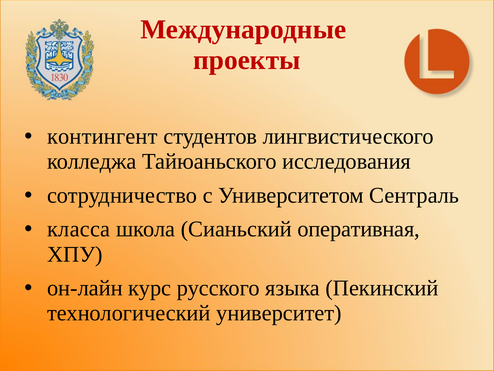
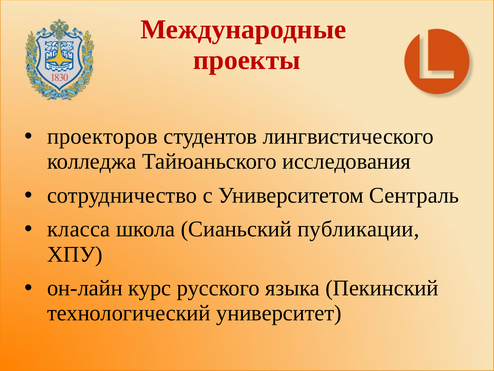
контингент: контингент -> проекторов (102, 136)
оперативная: оперативная -> публикации (358, 229)
